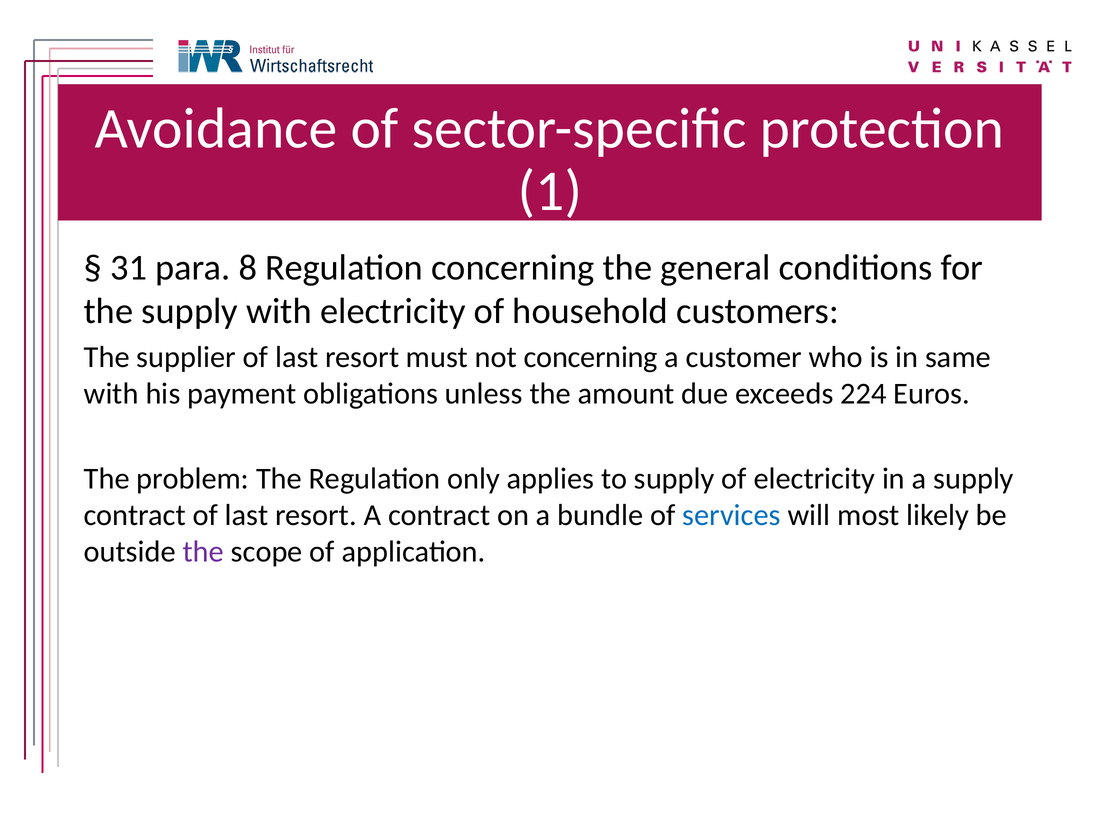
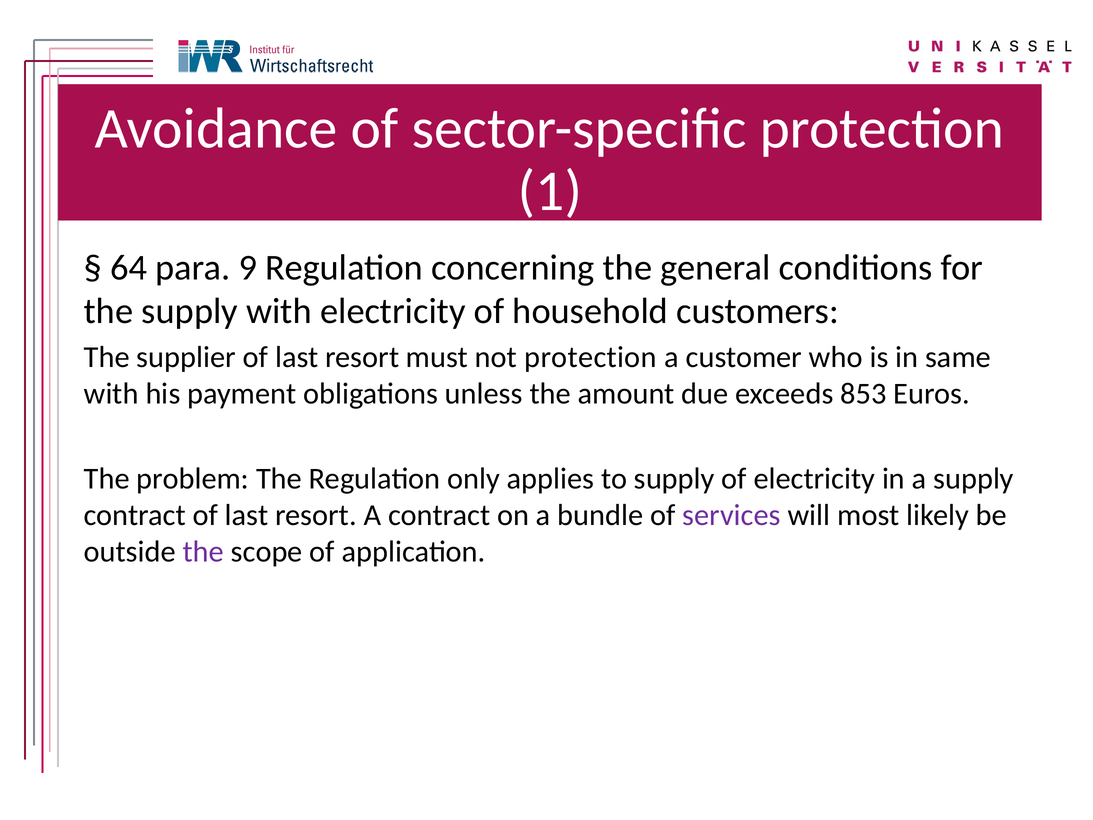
31: 31 -> 64 (129, 268)
8: 8 -> 9 (248, 268)
not concerning: concerning -> protection (591, 357)
224: 224 -> 853 (863, 393)
services colour: blue -> purple (732, 515)
